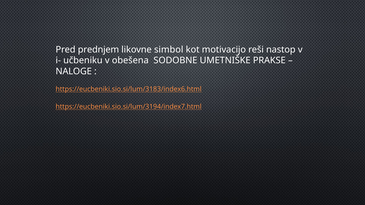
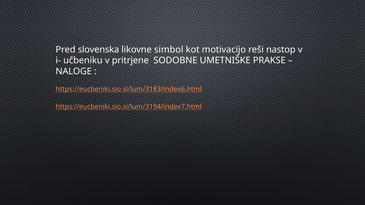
prednjem: prednjem -> slovenska (98, 50)
obešena: obešena -> pritrjene (130, 61)
